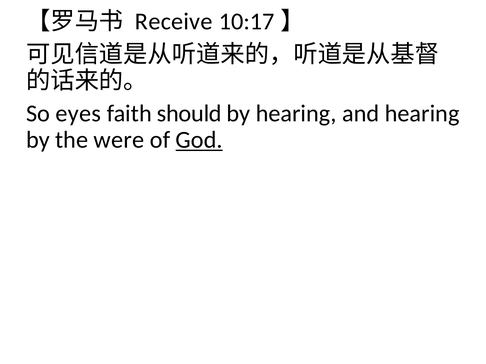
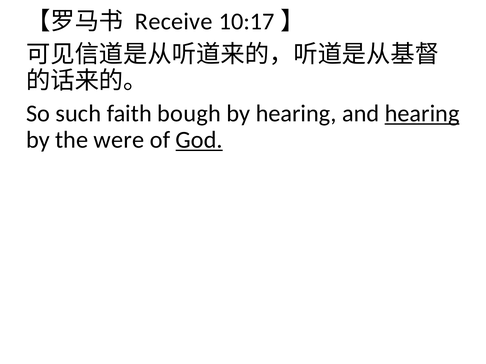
eyes: eyes -> such (78, 114)
should: should -> bough (189, 114)
hearing underline: none -> present (422, 114)
